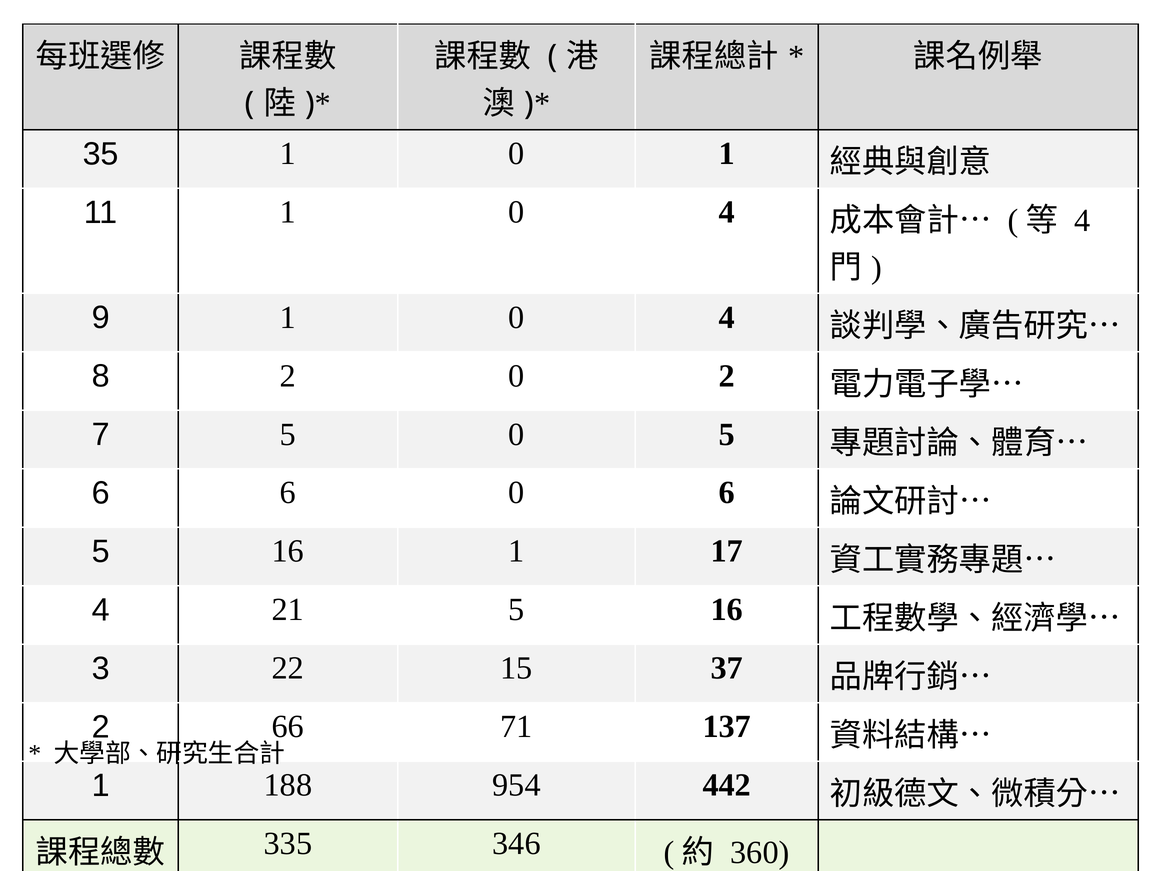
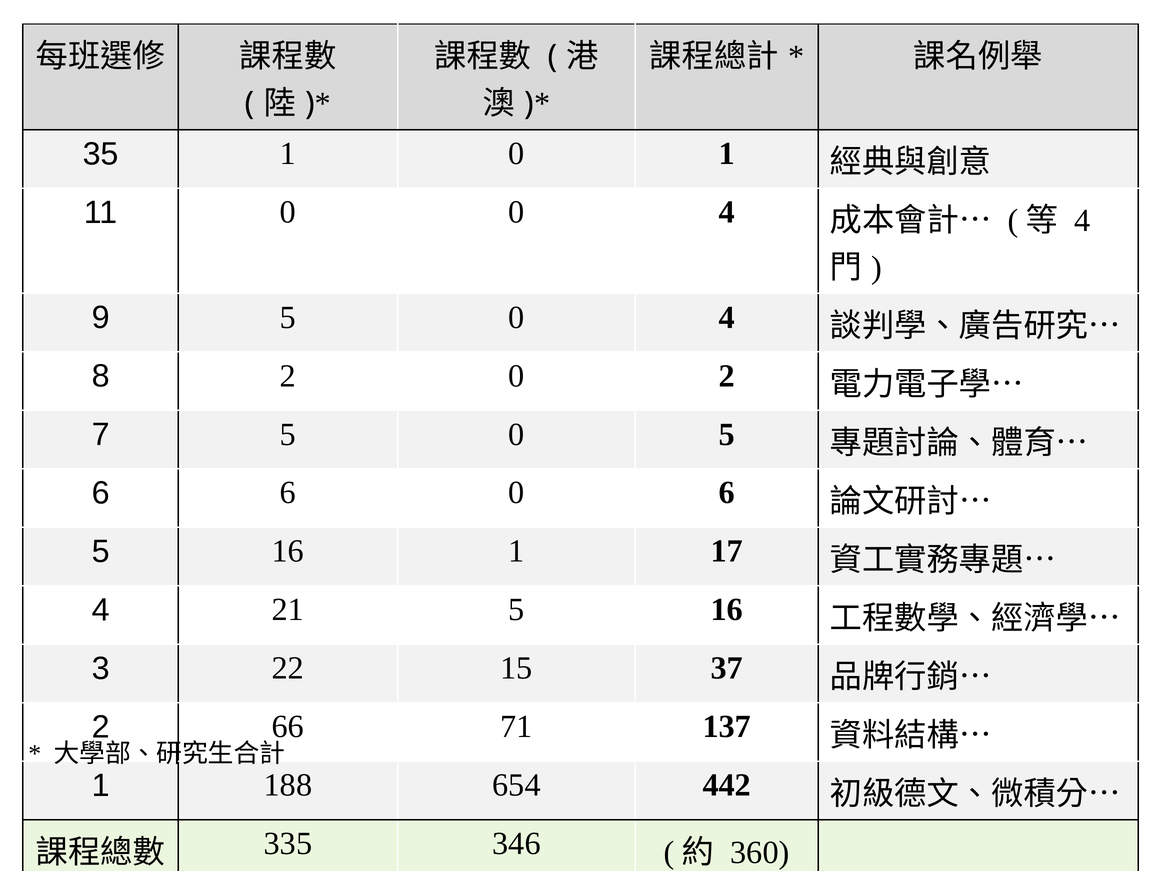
11 1: 1 -> 0 (288, 212)
9 1: 1 -> 5 (288, 317)
954: 954 -> 654 (516, 785)
